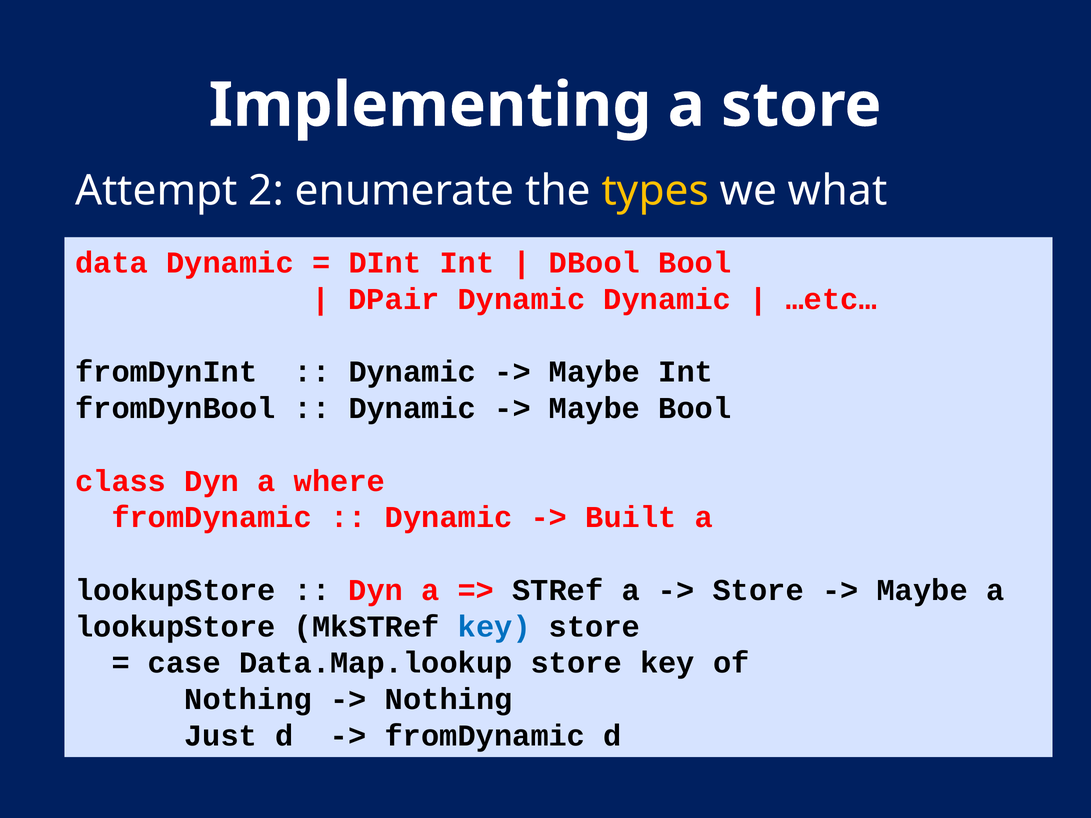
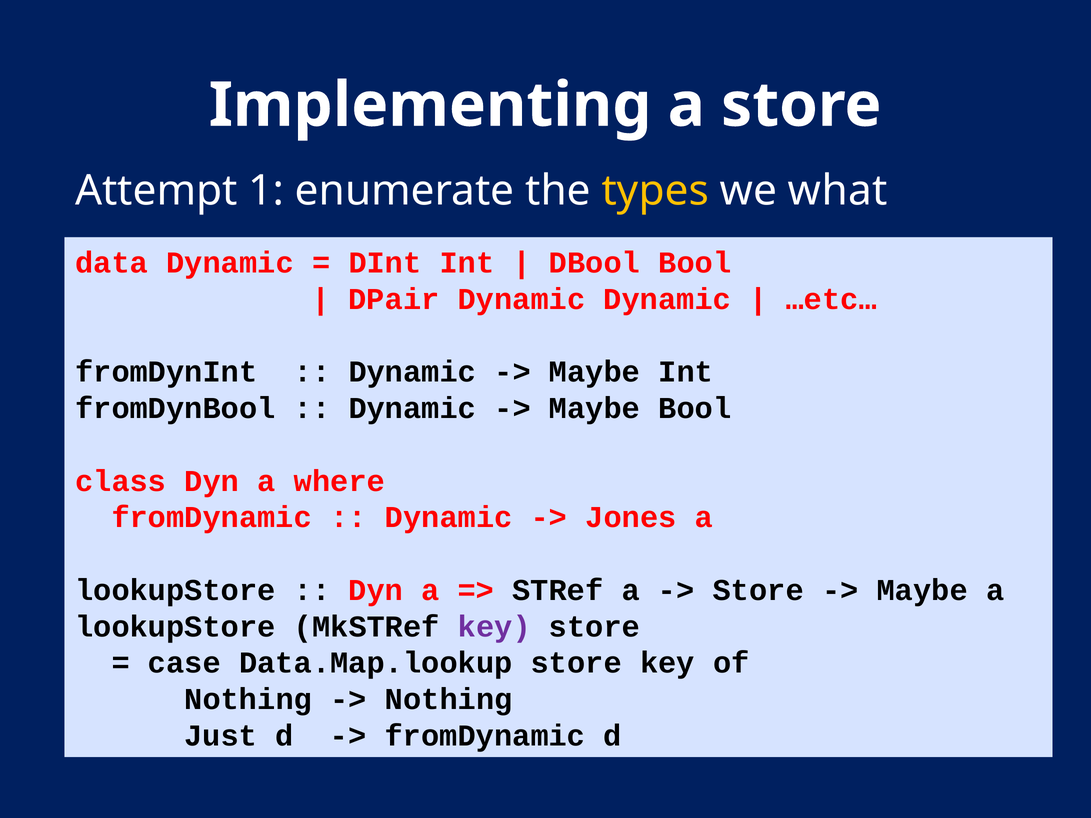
2: 2 -> 1 (266, 191)
Built: Built -> Jones (631, 518)
key colour: blue -> purple (494, 627)
